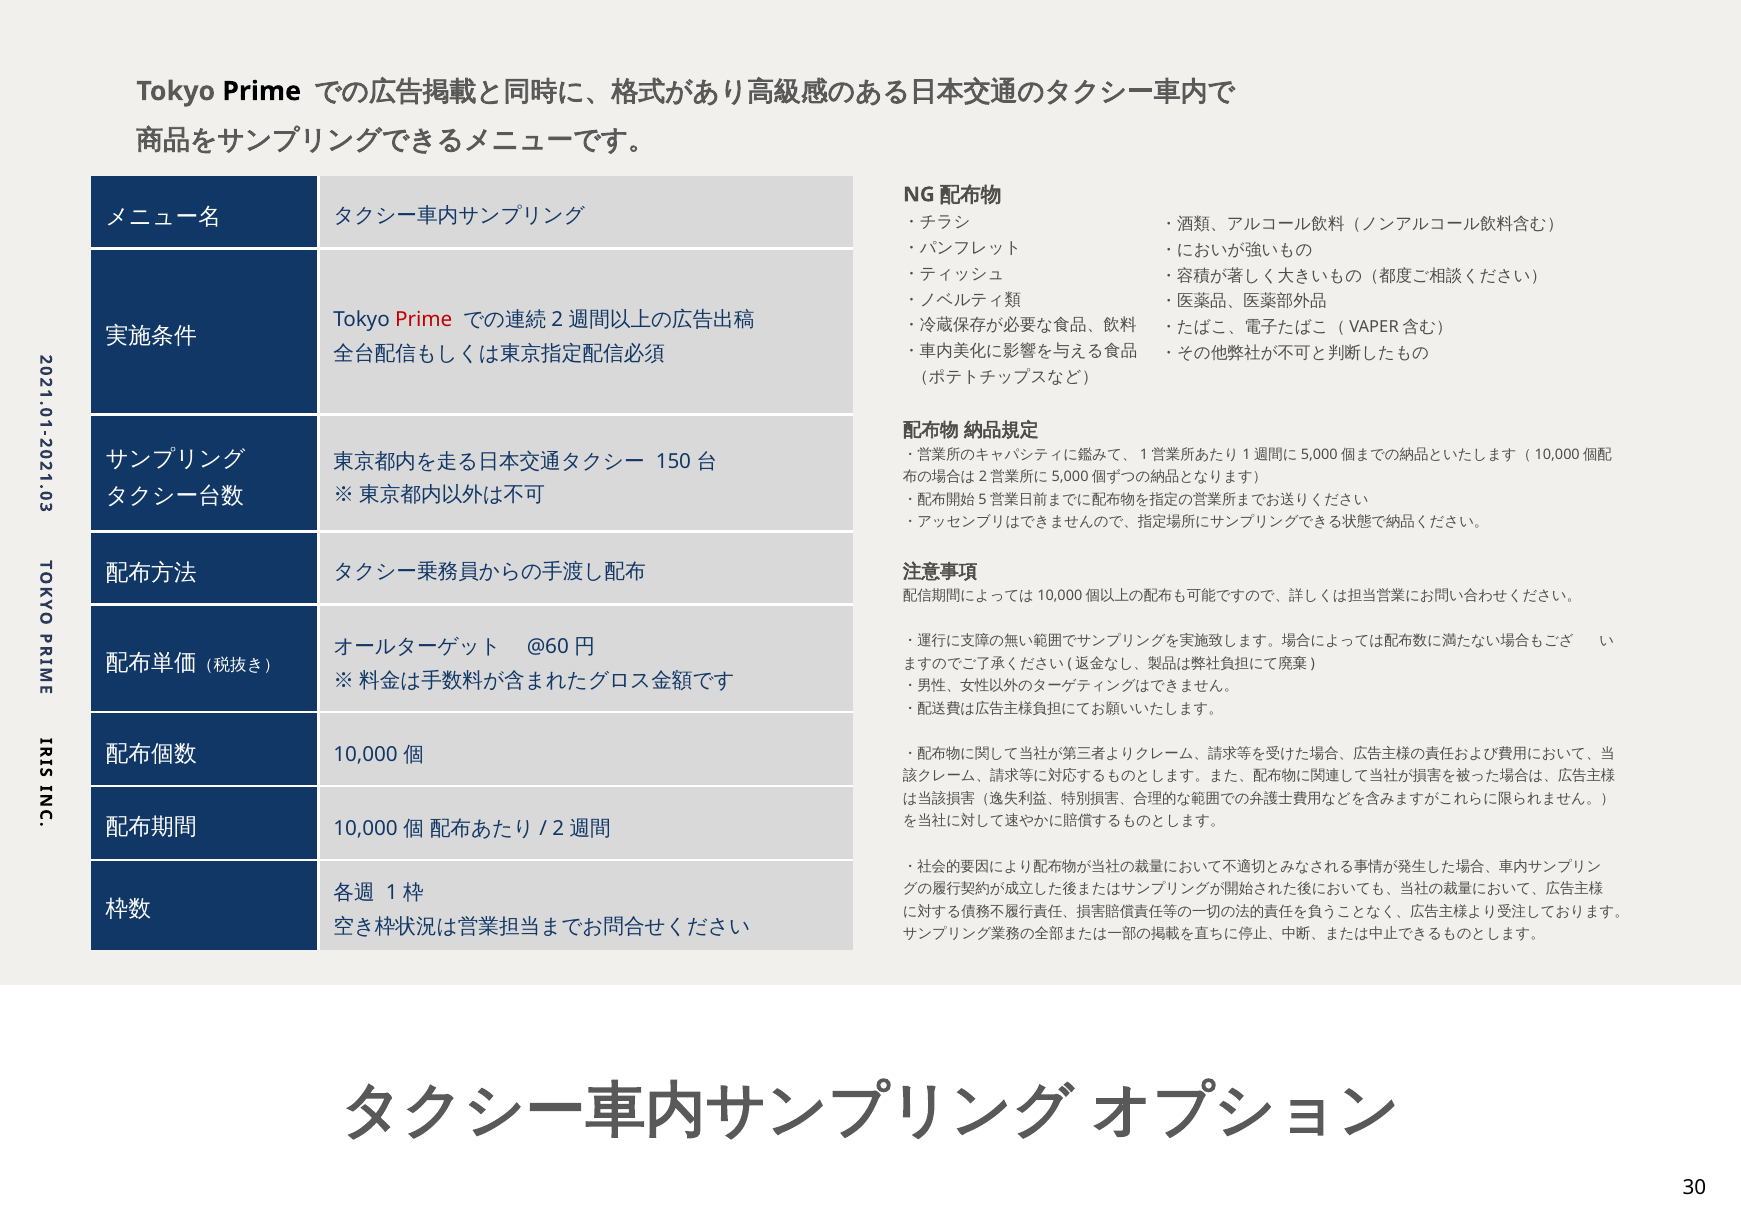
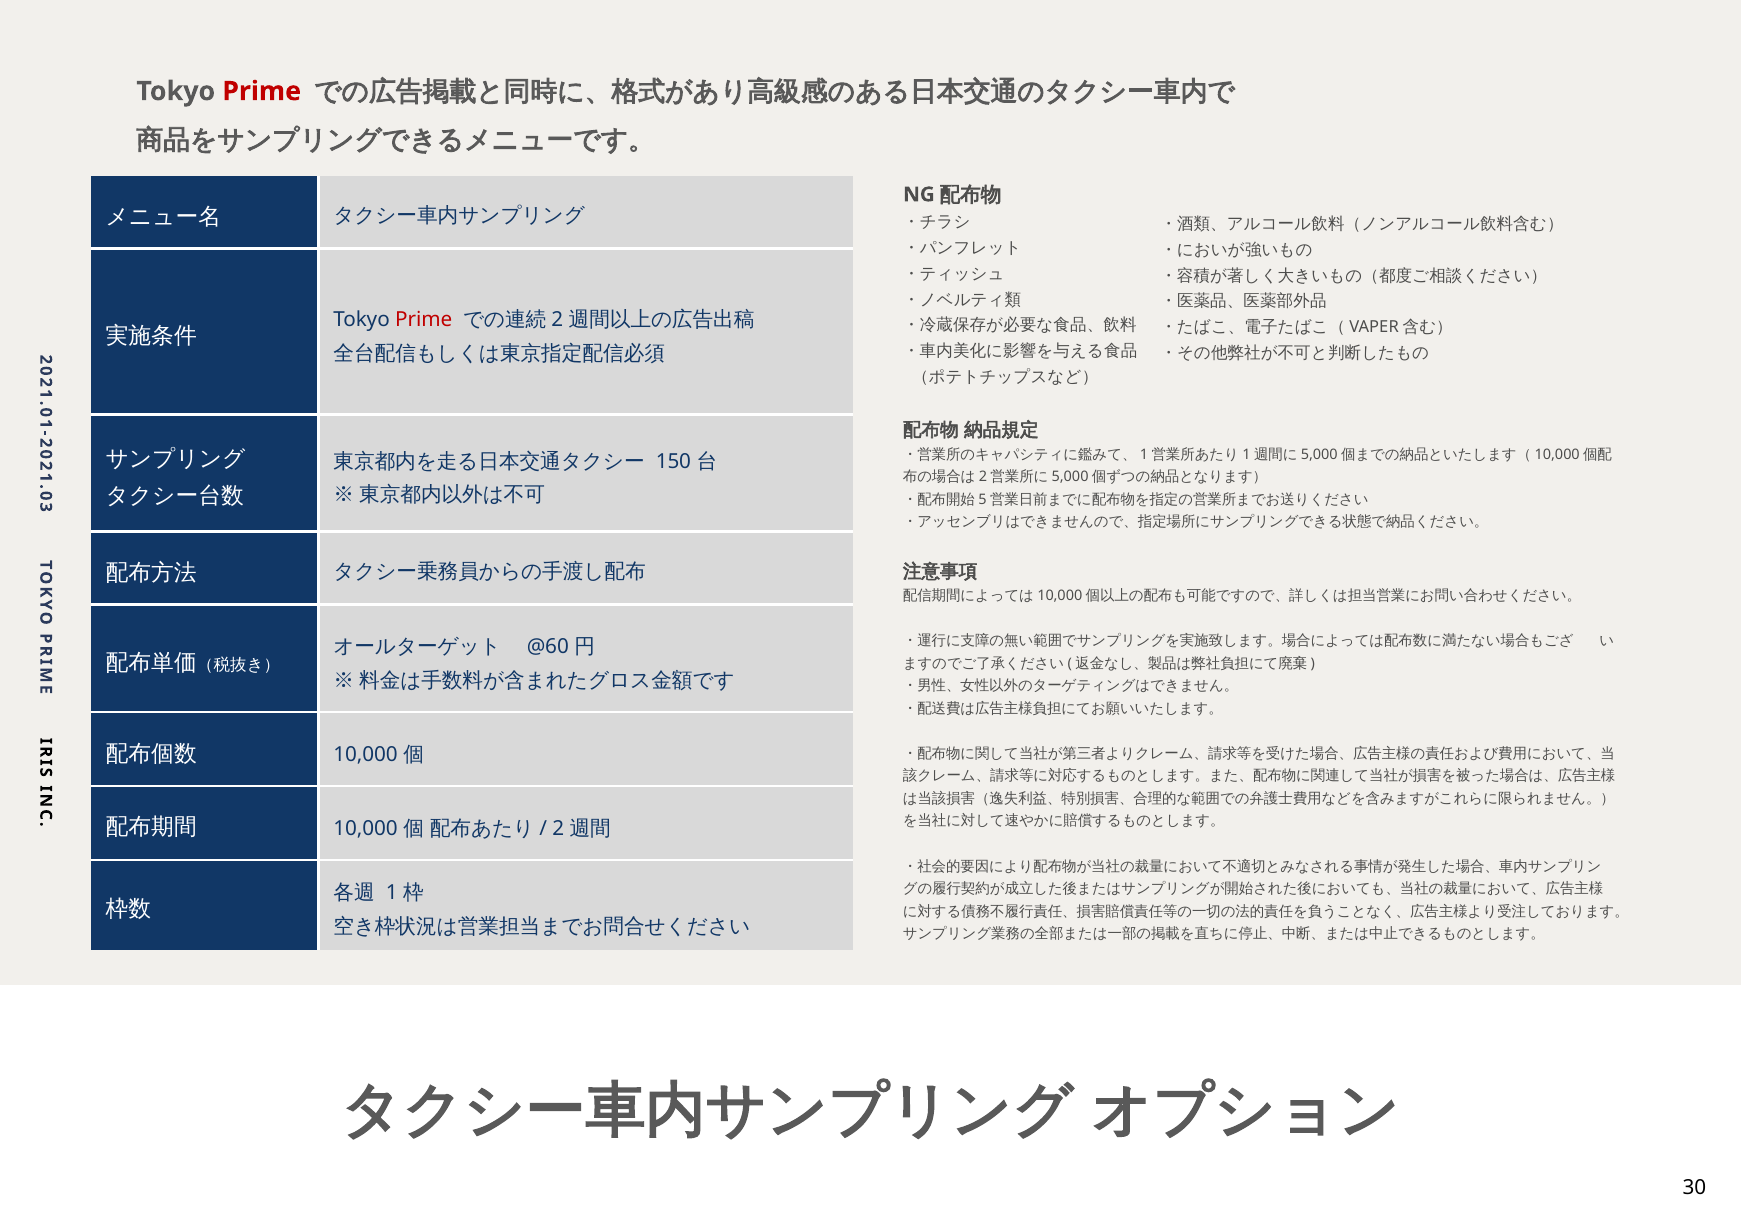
Prime colour: black -> red (262, 91)
